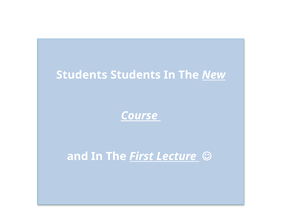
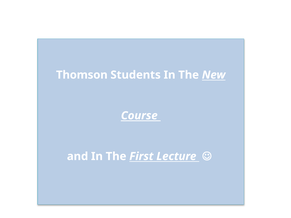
Students: Students -> Thomson (82, 75)
